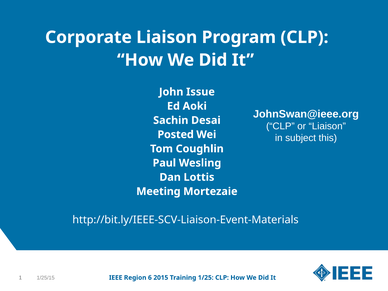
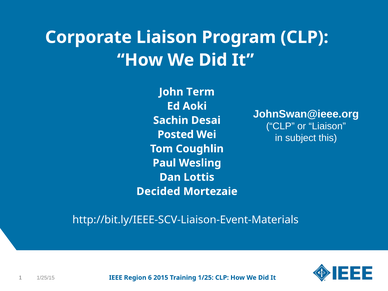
Issue: Issue -> Term (200, 92)
Meeting: Meeting -> Decided (158, 191)
